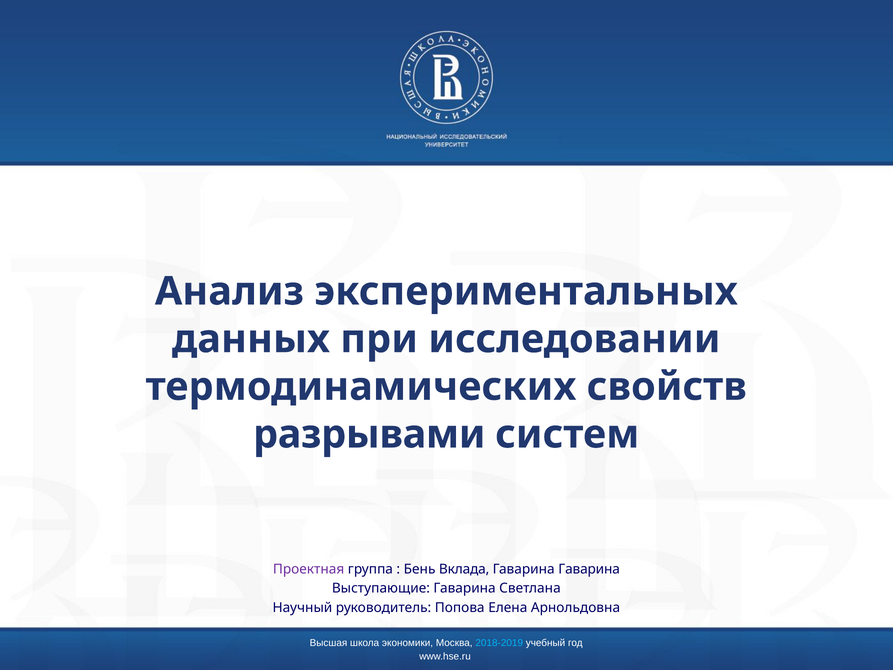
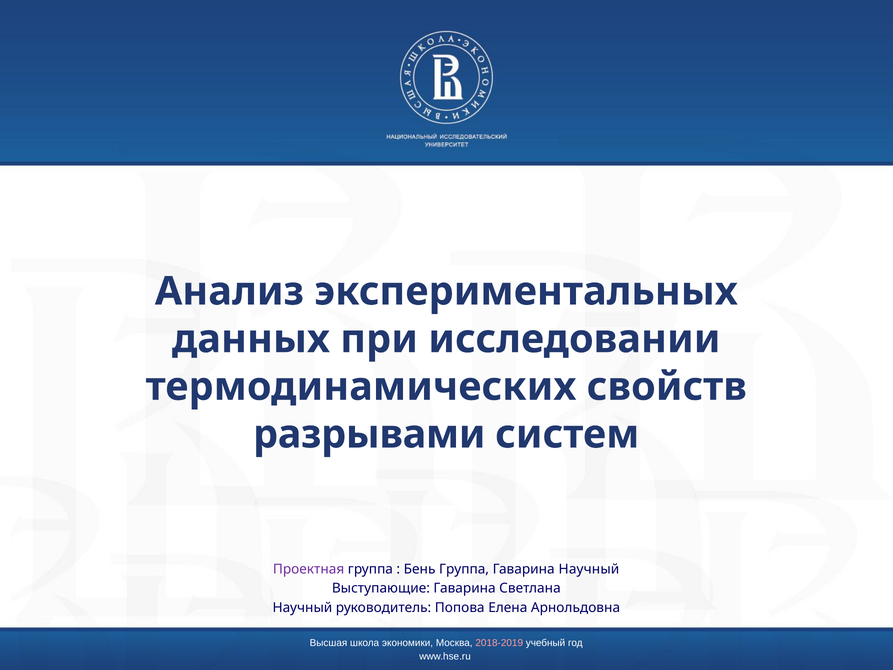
Бень Вклада: Вклада -> Группа (464, 569)
Гаварина Гаварина: Гаварина -> Научный (589, 569)
2018-2019 colour: light blue -> pink (499, 643)
